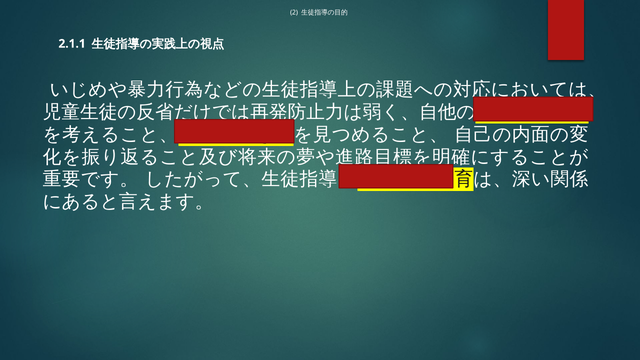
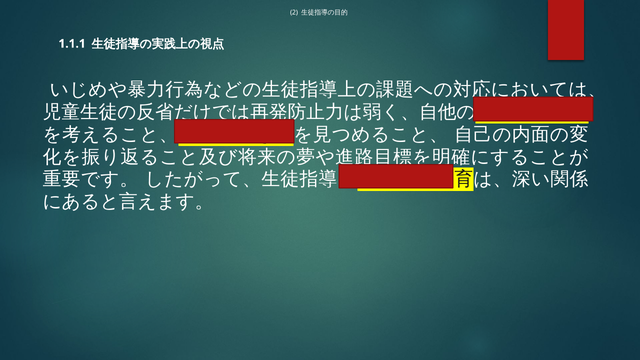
2.1.1: 2.1.1 -> 1.1.1 (72, 44)
